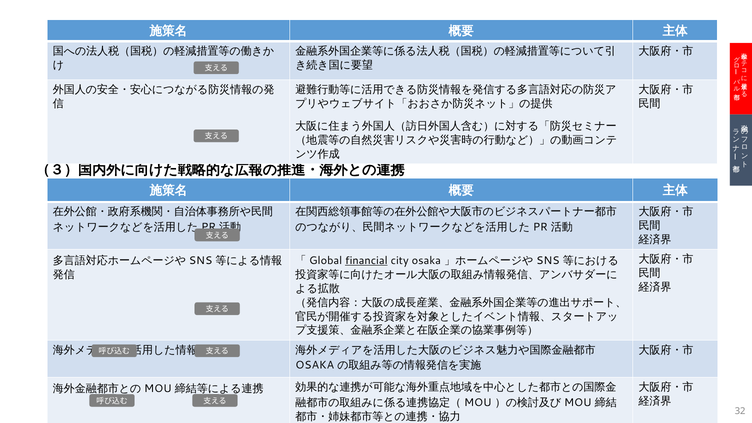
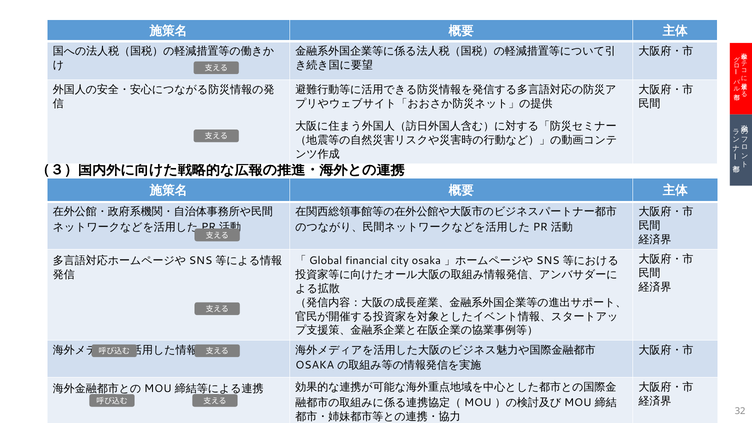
financial underline: present -> none (366, 260)
